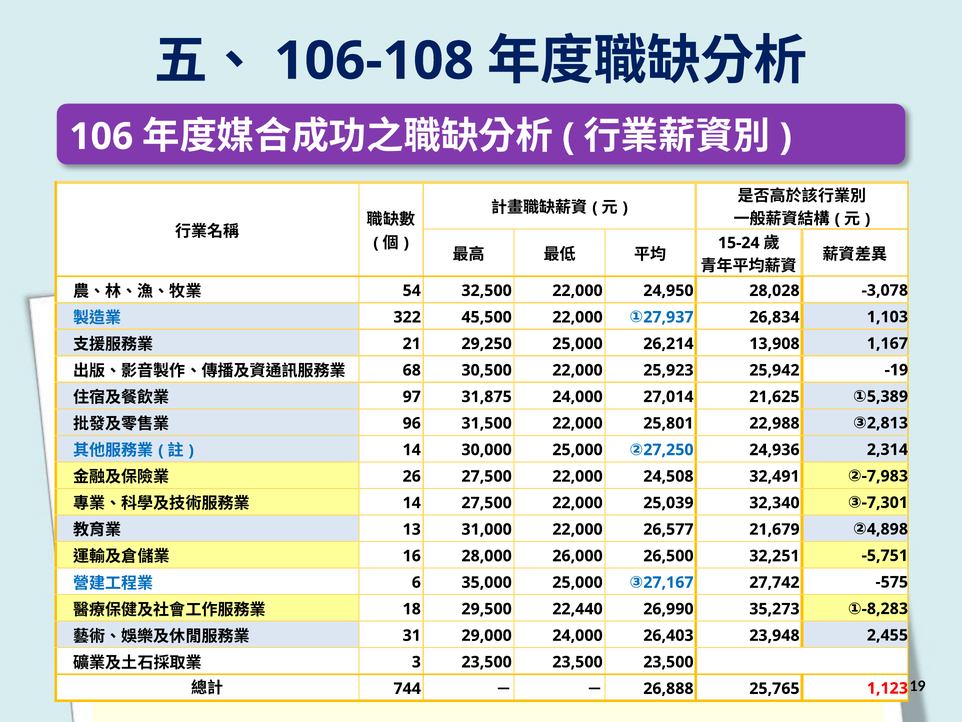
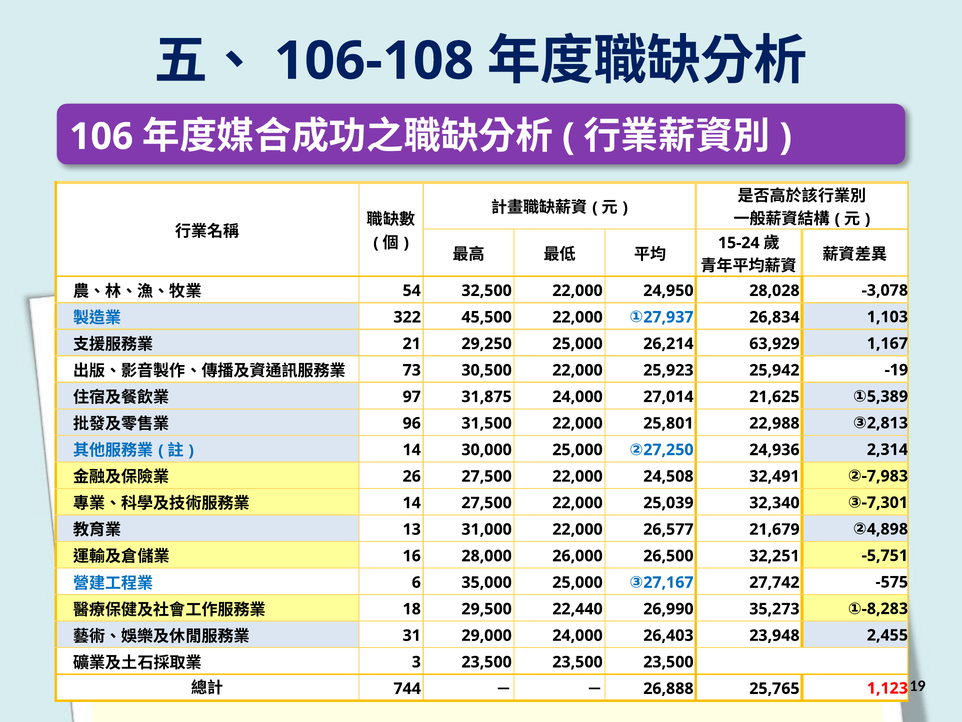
13,908: 13,908 -> 63,929 (774, 343)
68: 68 -> 73 (412, 370)
